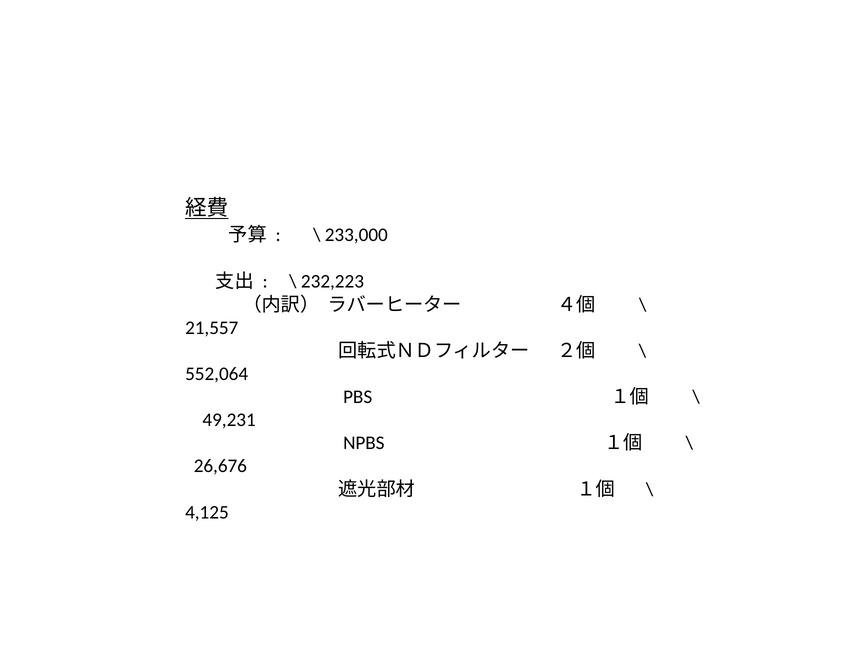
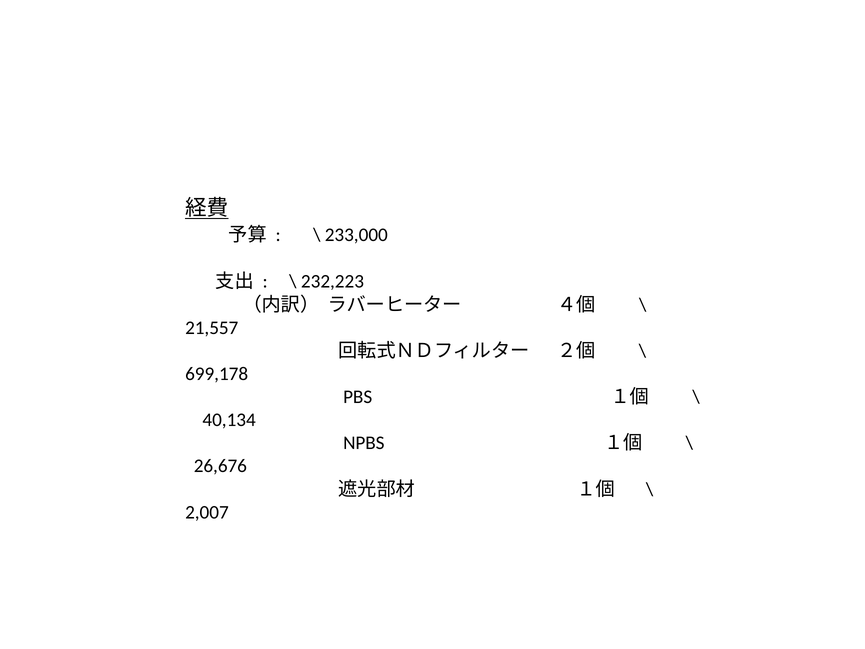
552,064: 552,064 -> 699,178 (217, 374)
49,231: 49,231 -> 40,134 (229, 420)
4,125: 4,125 -> 2,007 (207, 512)
